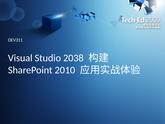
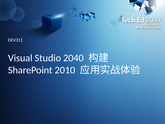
2038: 2038 -> 2040 (73, 58)
